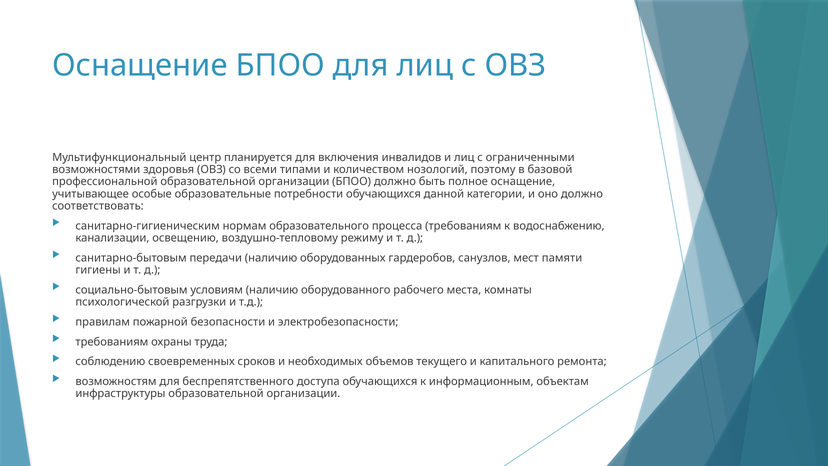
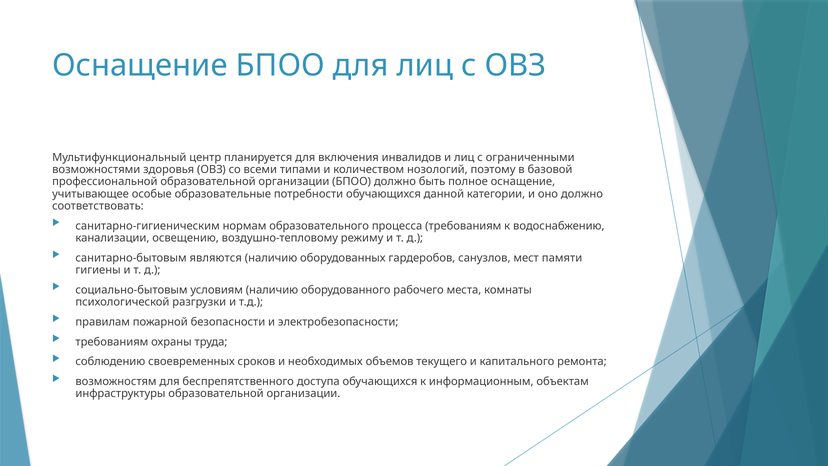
передачи: передачи -> являются (216, 258)
